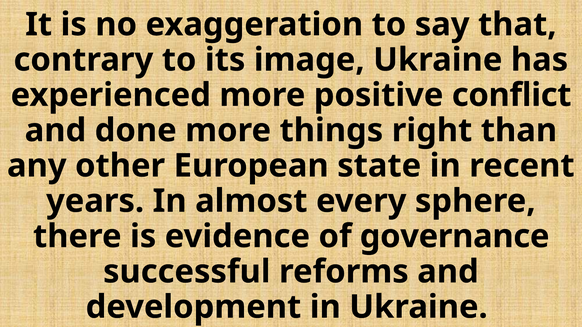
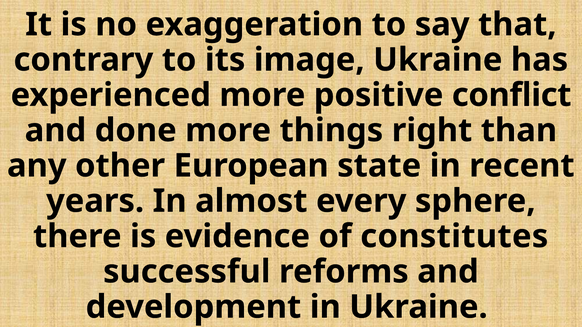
governance: governance -> constitutes (454, 237)
